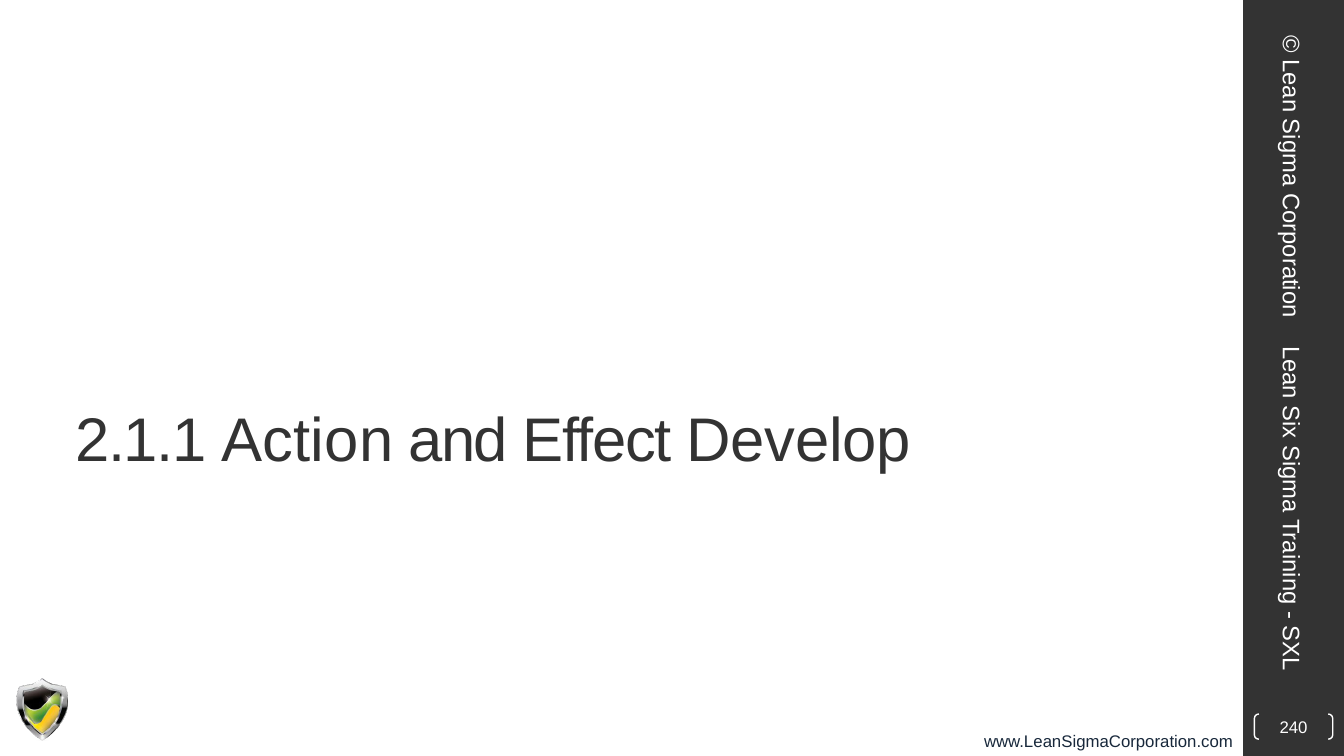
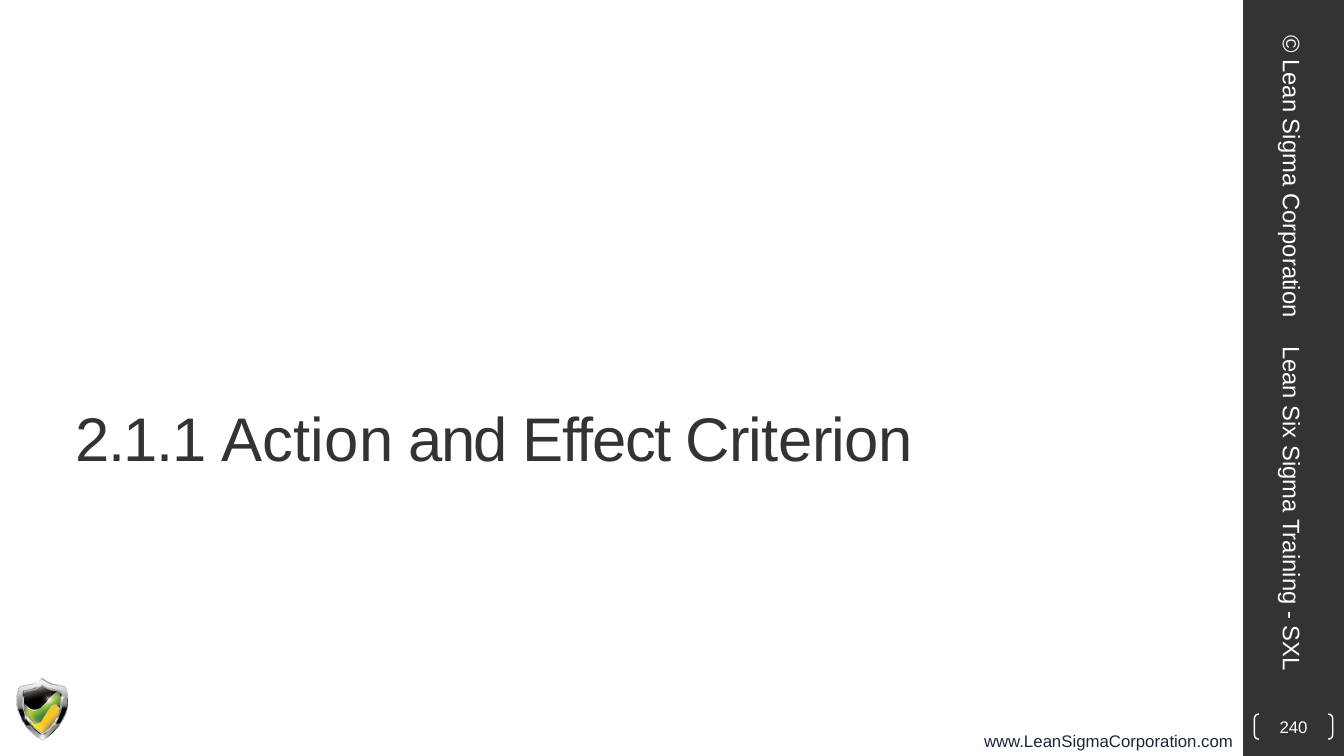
Develop: Develop -> Criterion (799, 441)
